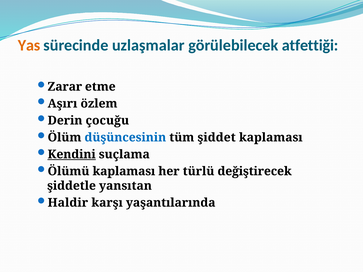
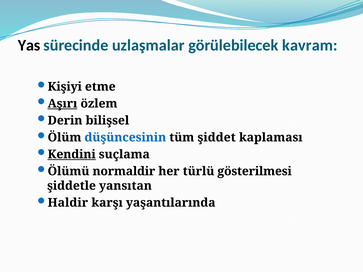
Yas colour: orange -> black (29, 45)
atfettiği: atfettiği -> kavram (310, 45)
Zarar: Zarar -> Kişiyi (65, 87)
Aşırı underline: none -> present (62, 104)
çocuğu: çocuğu -> bilişsel (107, 121)
Ölümü kaplaması: kaplaması -> normaldir (124, 171)
değiştirecek: değiştirecek -> gösterilmesi (255, 171)
